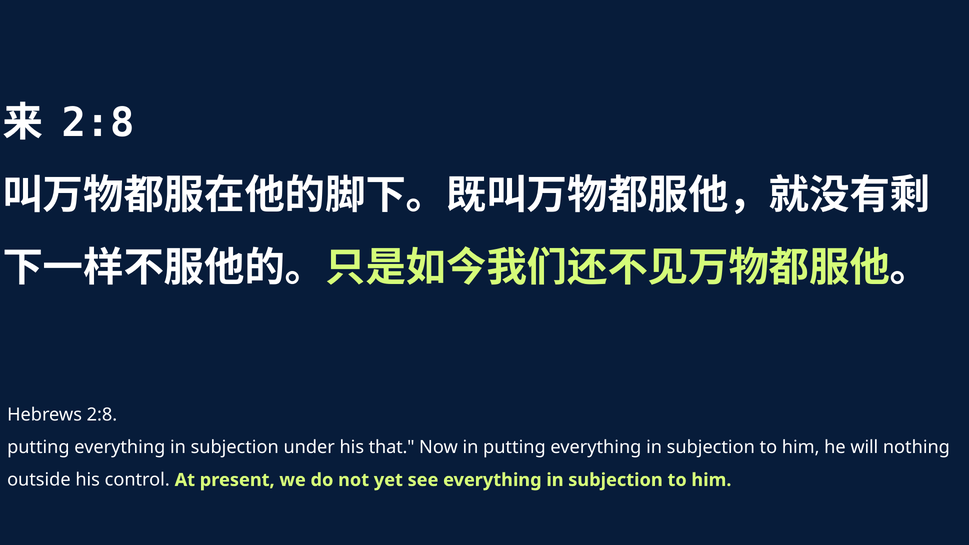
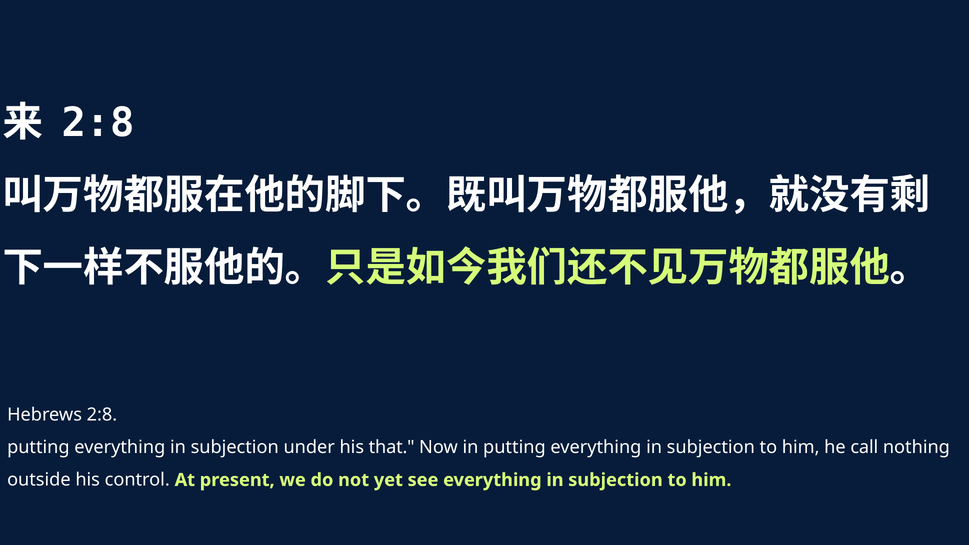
will: will -> call (864, 447)
